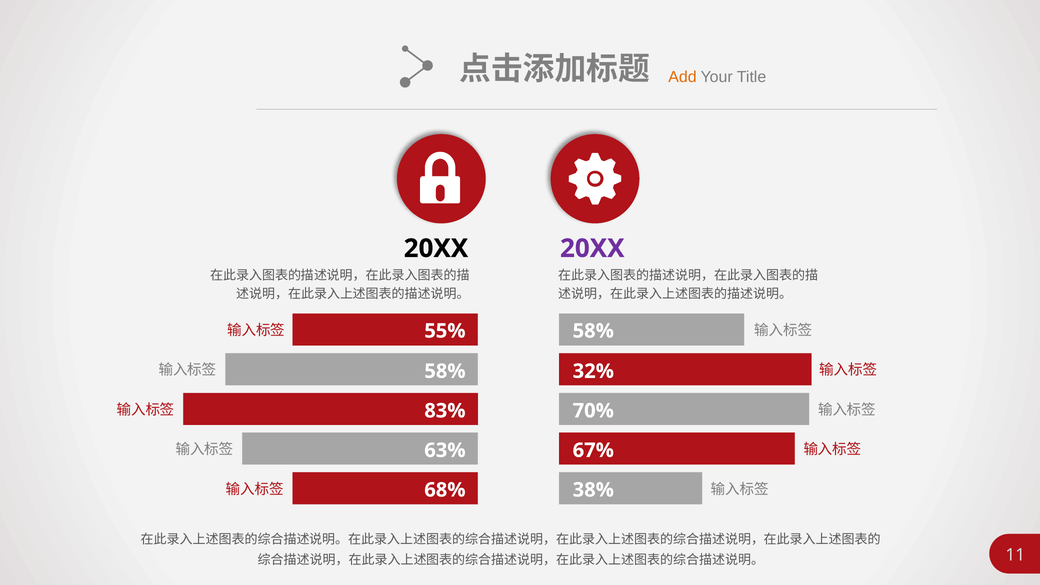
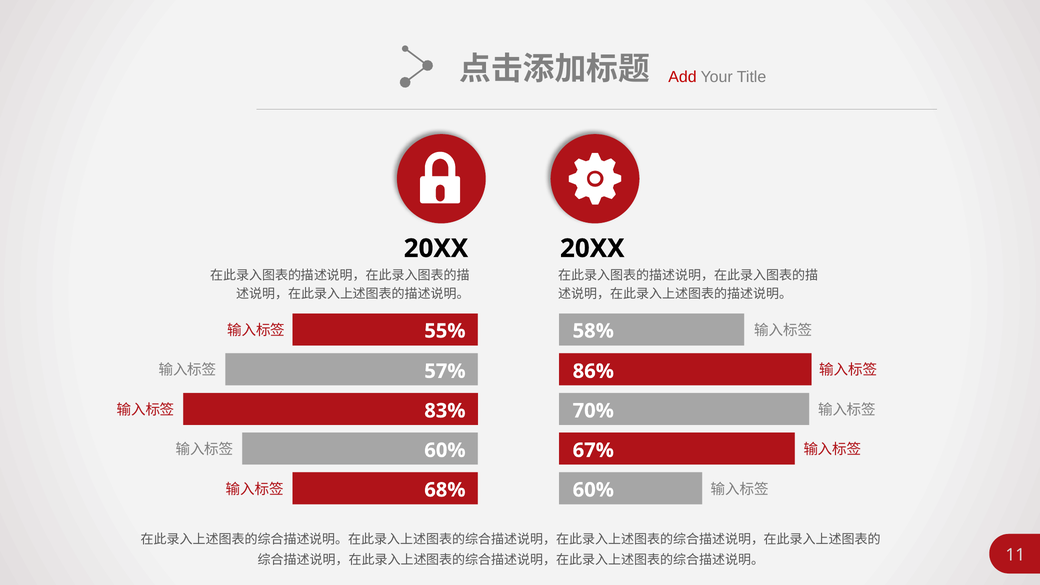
Add colour: orange -> red (683, 77)
20XX colour: purple -> black (592, 248)
58%: 58% -> 57% (445, 371)
32%: 32% -> 86% (593, 371)
63%: 63% -> 60% (445, 450)
38%: 38% -> 60% (593, 490)
